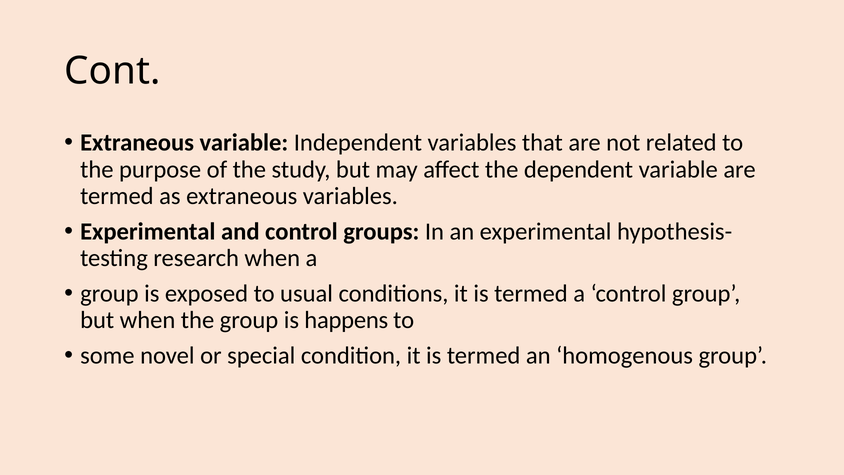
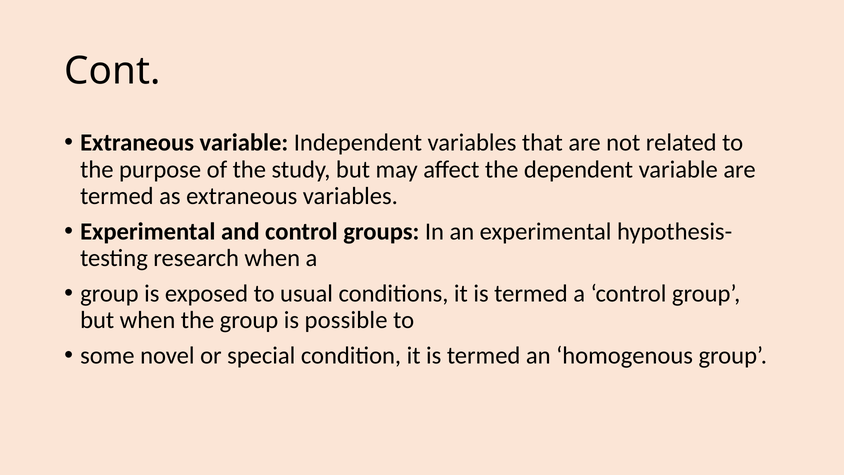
happens: happens -> possible (346, 320)
